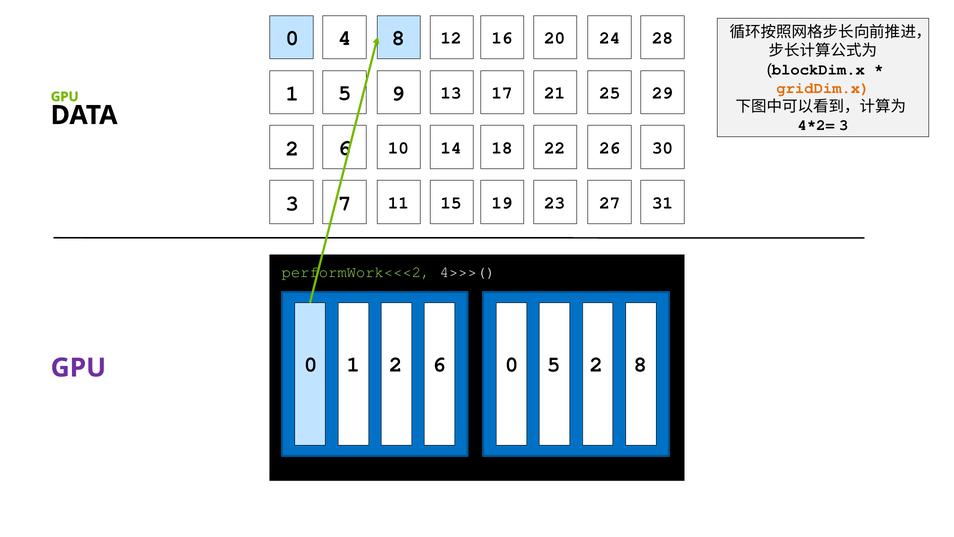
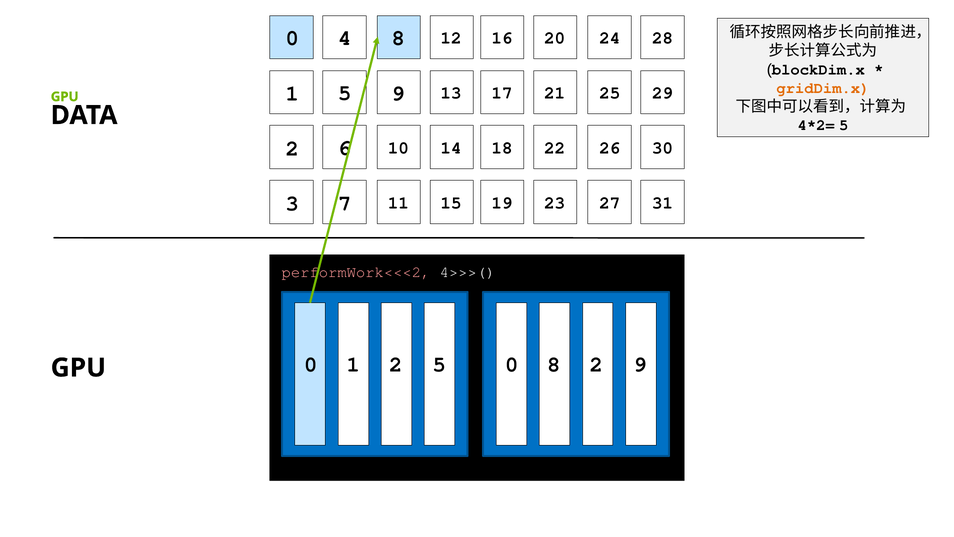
3: 3 -> 5 (844, 125)
performWork<<<2 colour: light green -> pink (356, 272)
2 6: 6 -> 5 (439, 364)
0 5: 5 -> 8 (554, 364)
2 8: 8 -> 9 (640, 364)
GPU colour: purple -> black (78, 368)
